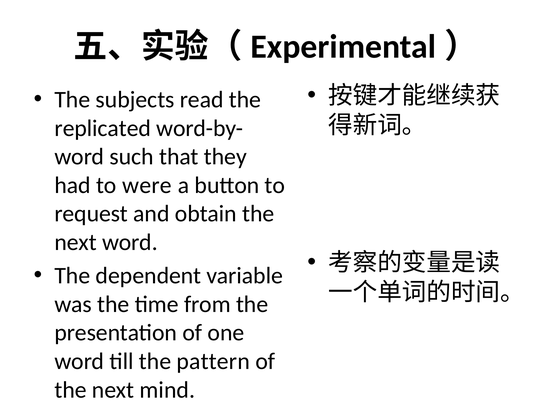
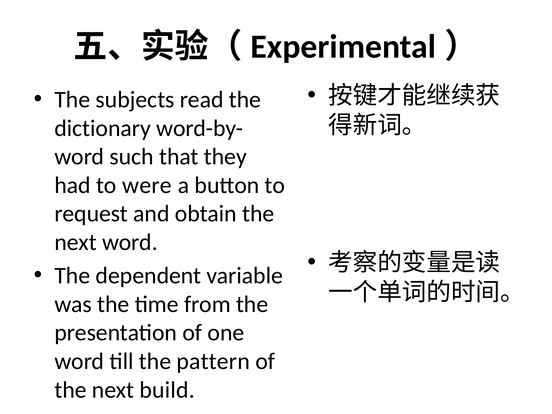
replicated: replicated -> dictionary (103, 128)
mind: mind -> build (167, 390)
